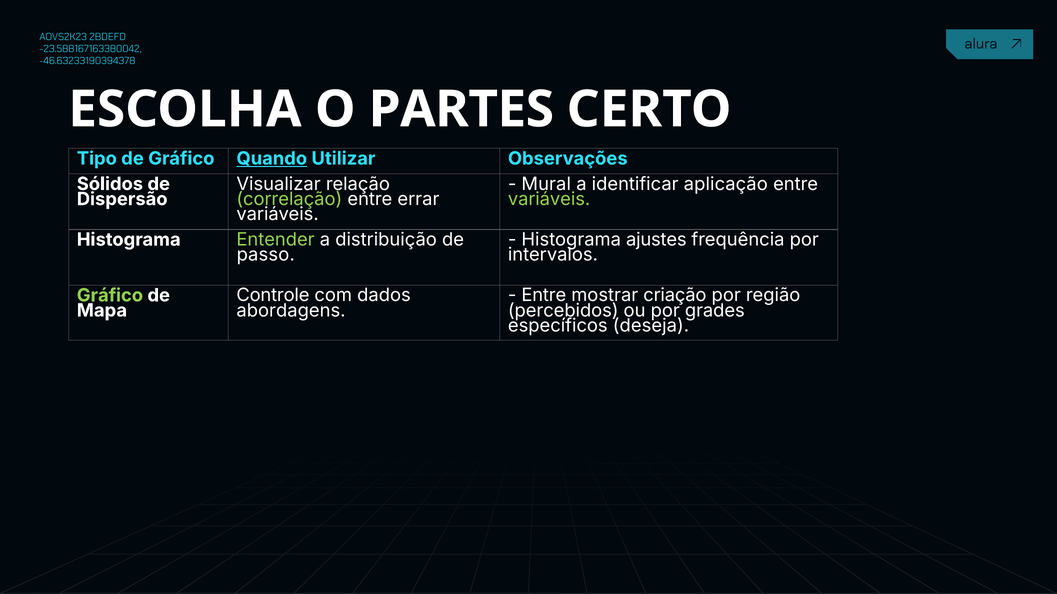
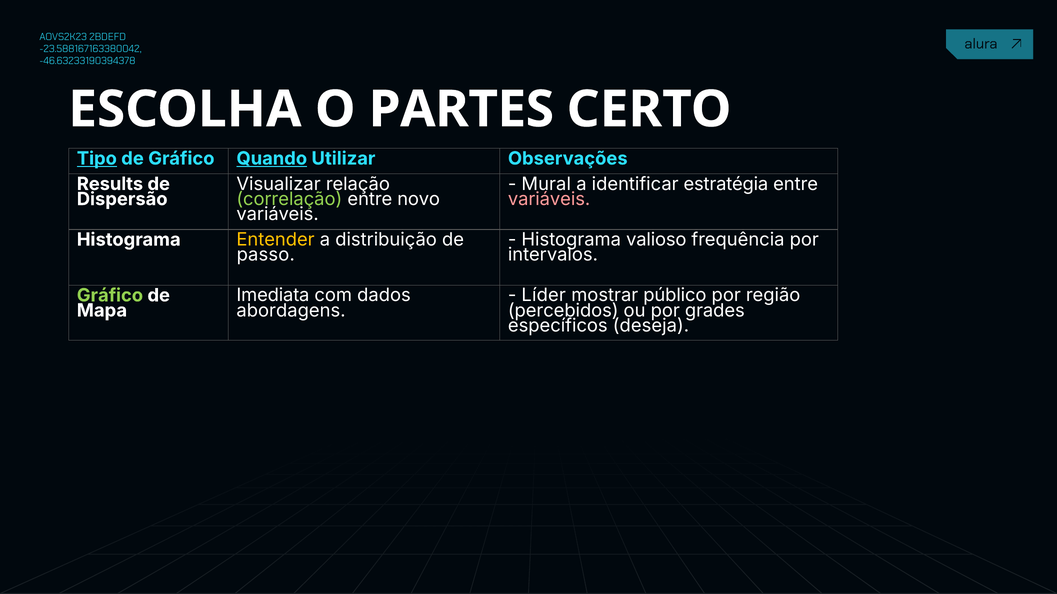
Tipo underline: none -> present (97, 159)
Sólidos: Sólidos -> Results (110, 184)
aplicação: aplicação -> estratégia (726, 184)
errar: errar -> novo (419, 199)
variáveis colour: light green -> pink (549, 199)
Entender colour: light green -> yellow (276, 240)
ajustes: ajustes -> valioso (656, 240)
Controle: Controle -> Imediata (273, 296)
Entre: Entre -> Líder (544, 296)
criação: criação -> público (675, 296)
